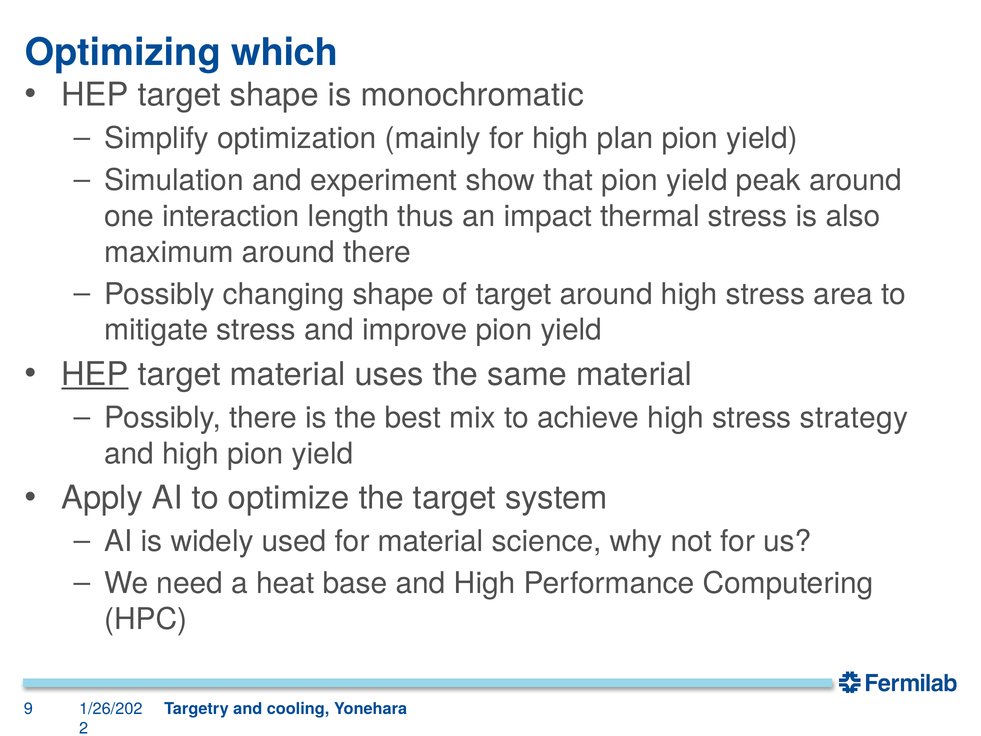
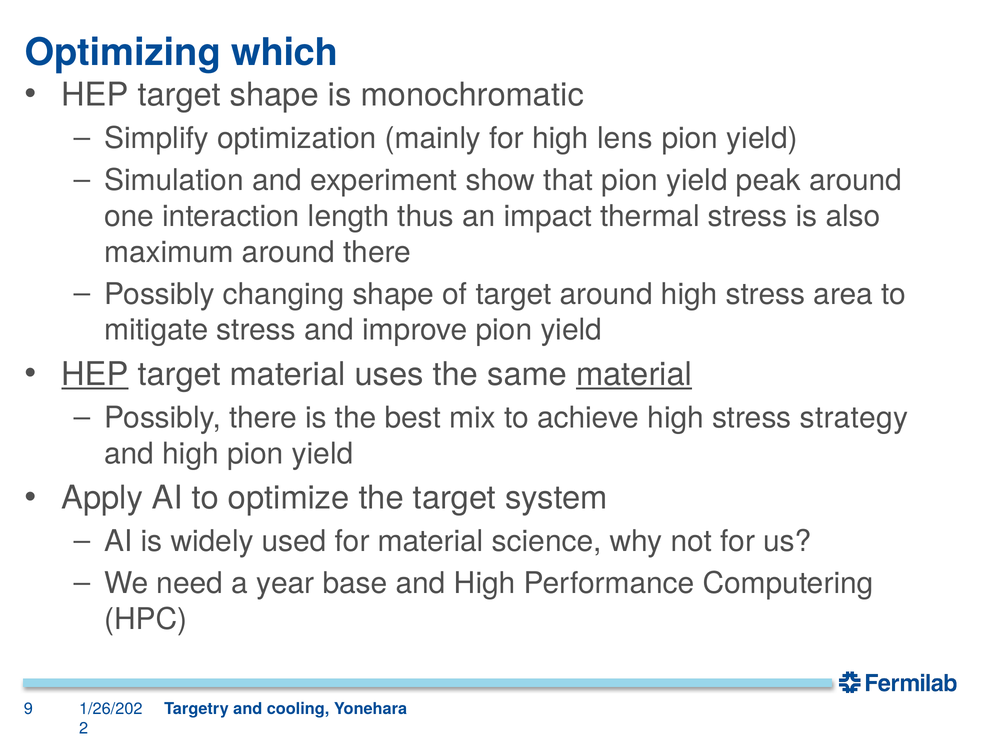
plan: plan -> lens (625, 138)
material underline: none -> present (634, 374)
heat: heat -> year (285, 583)
